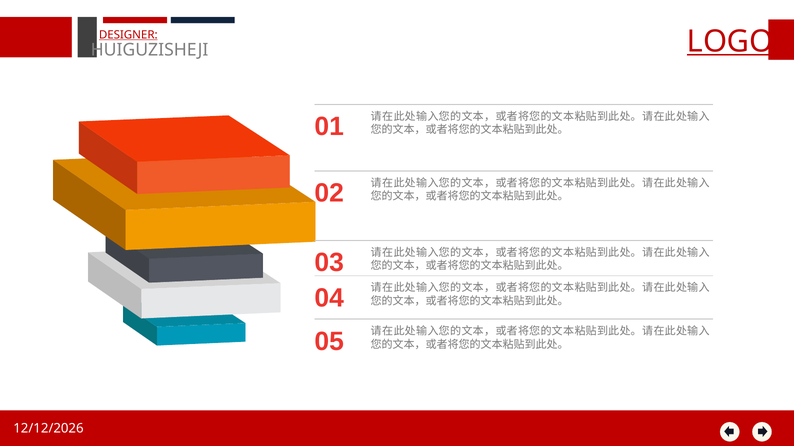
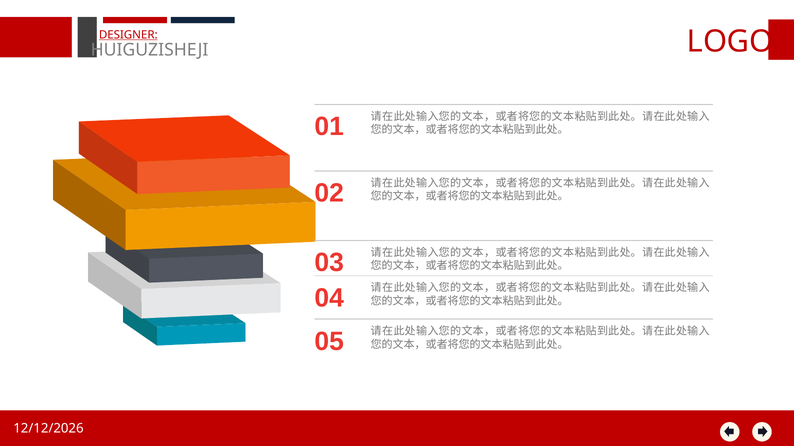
LOGO underline: present -> none (730, 42)
